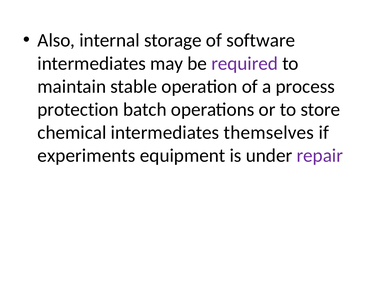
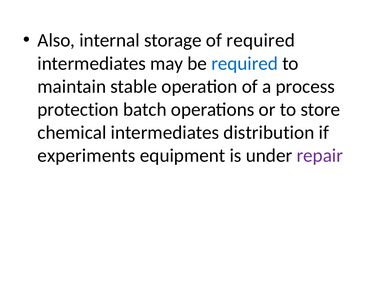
of software: software -> required (261, 40)
required colour: purple -> blue (245, 63)
themselves: themselves -> distribution (269, 133)
